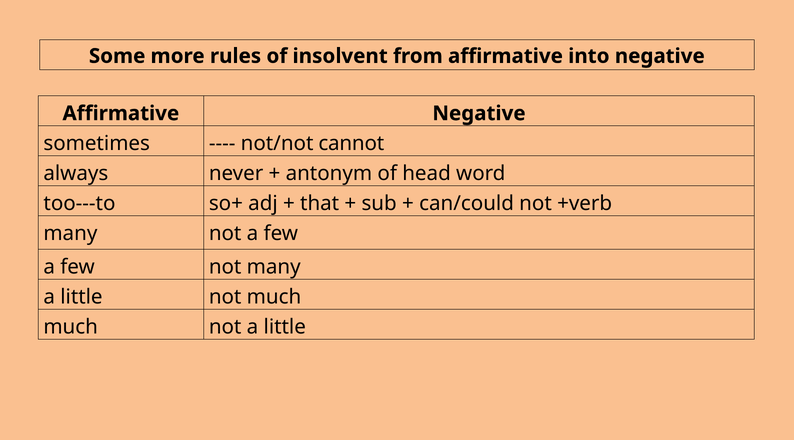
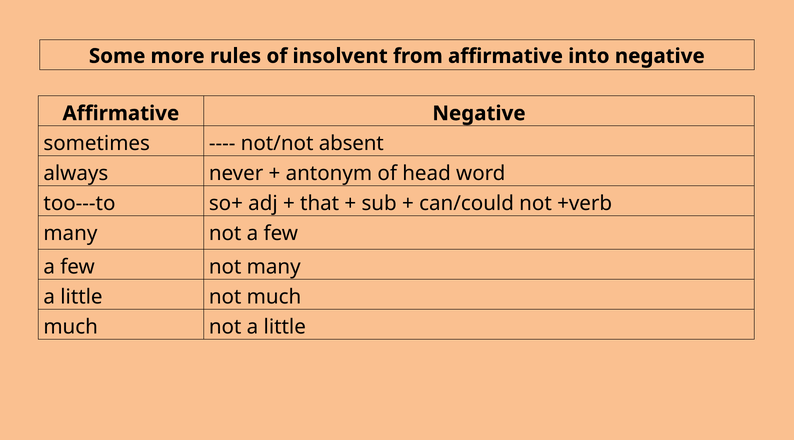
cannot: cannot -> absent (351, 143)
